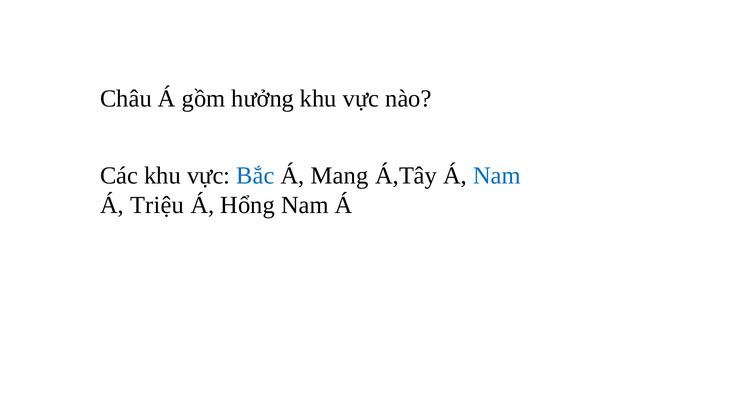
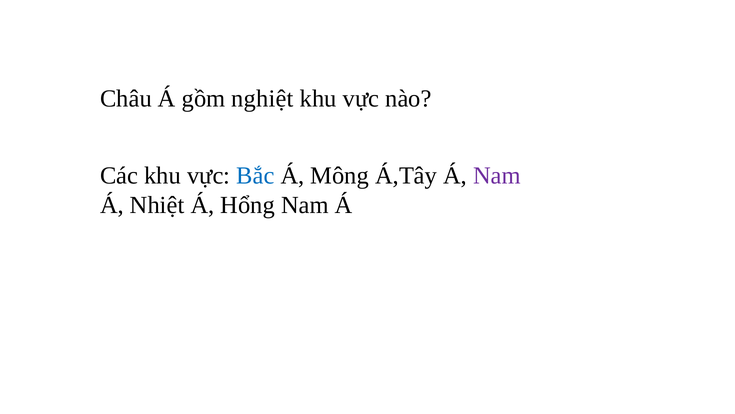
hưởng: hưởng -> nghiệt (263, 99)
Mang: Mang -> Mông (340, 176)
Nam colour: blue -> purple (497, 176)
Triệu: Triệu -> Nhiệt (157, 205)
